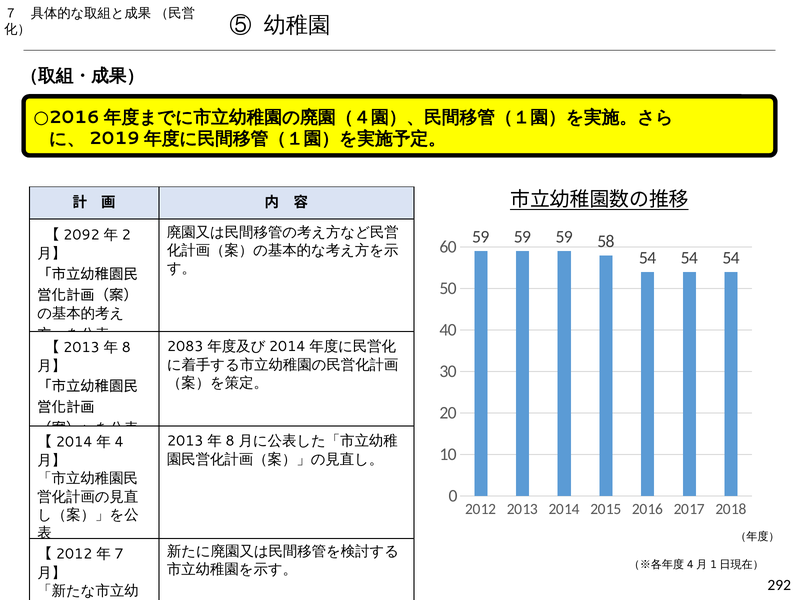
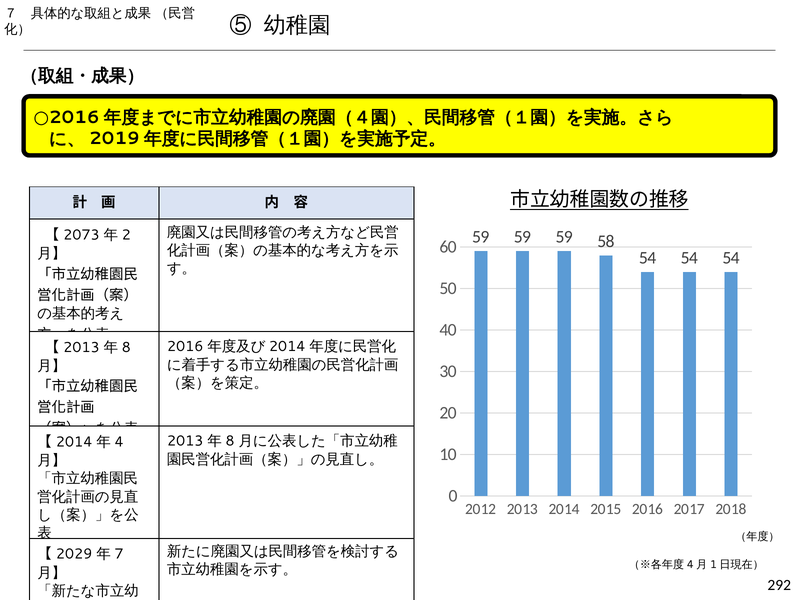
2092: 2092 -> 2073 (81, 235)
2083: 2083 -> 2016 (185, 346)
2012: 2012 -> 2029 (74, 554)
